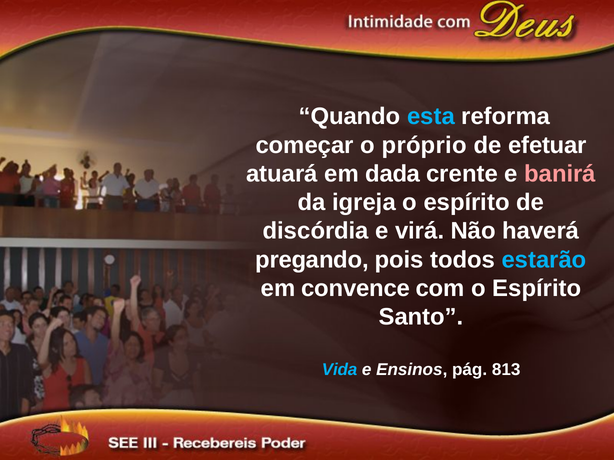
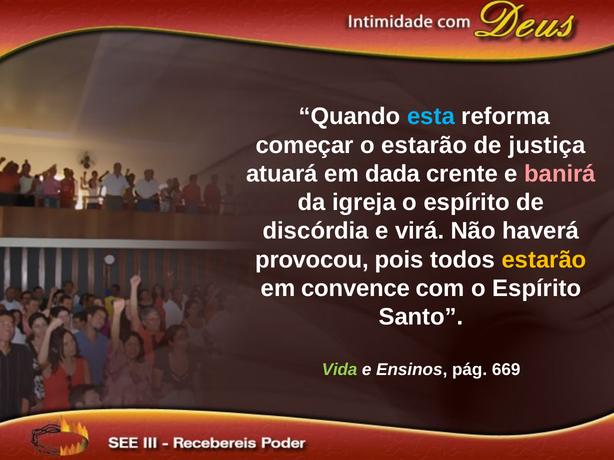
o próprio: próprio -> estarão (424, 145)
efetuar: efetuar -> justiça (547, 145)
pregando: pregando -> provocou (312, 260)
estarão colour: light blue -> yellow (544, 260)
Vida colour: light blue -> light green (340, 370)
813: 813 -> 669 (506, 370)
